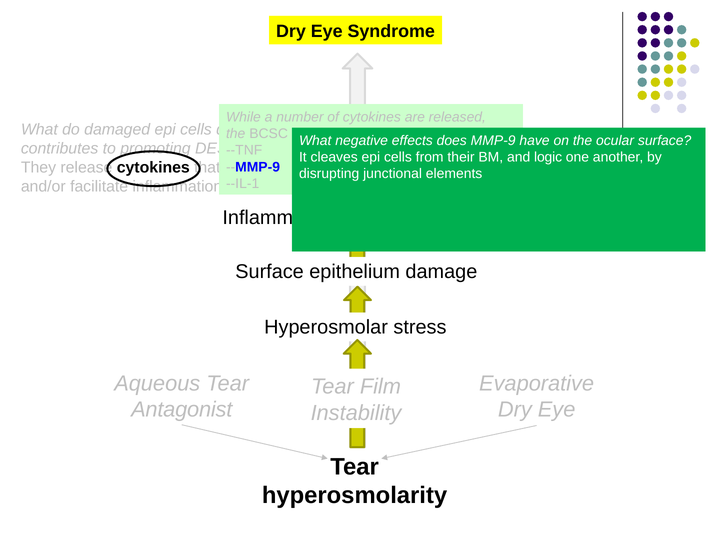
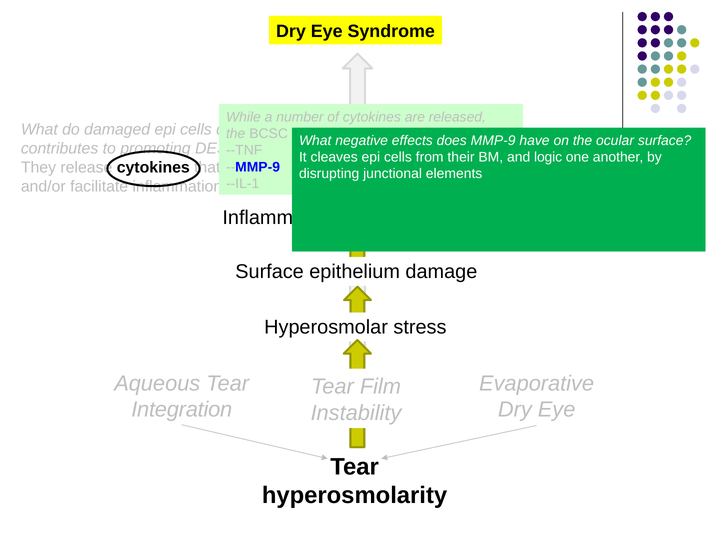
Antagonist: Antagonist -> Integration (182, 410)
